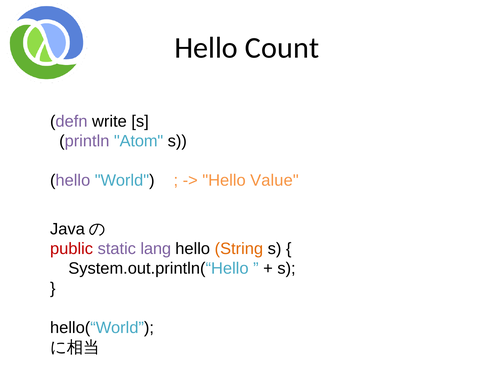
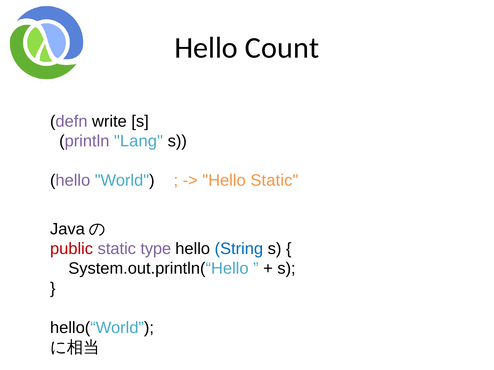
Atom: Atom -> Lang (138, 141)
Hello Value: Value -> Static (274, 181)
lang: lang -> type (156, 249)
String colour: orange -> blue (239, 249)
